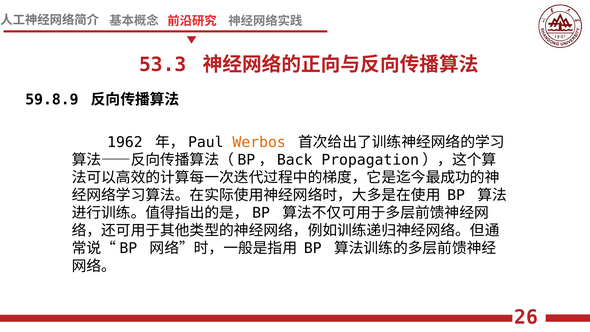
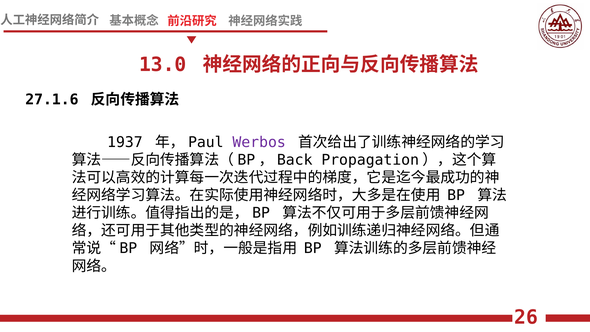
53.3: 53.3 -> 13.0 (163, 65)
59.8.9: 59.8.9 -> 27.1.6 (52, 100)
1962: 1962 -> 1937 (125, 142)
Werbos colour: orange -> purple (259, 142)
